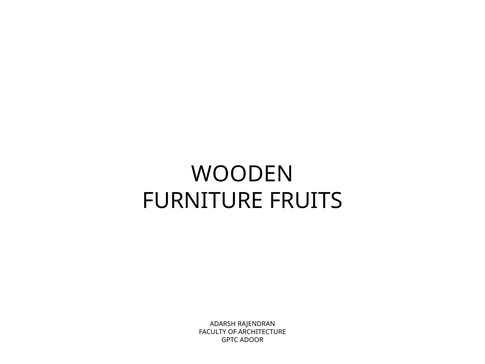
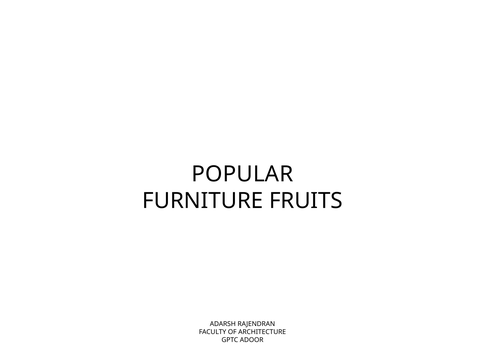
WOODEN: WOODEN -> POPULAR (242, 174)
